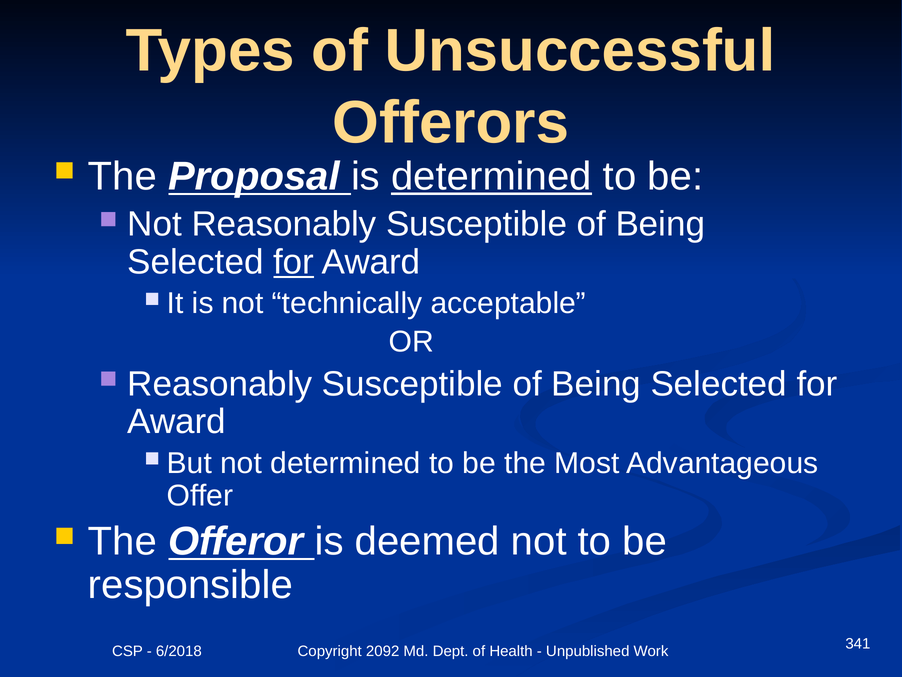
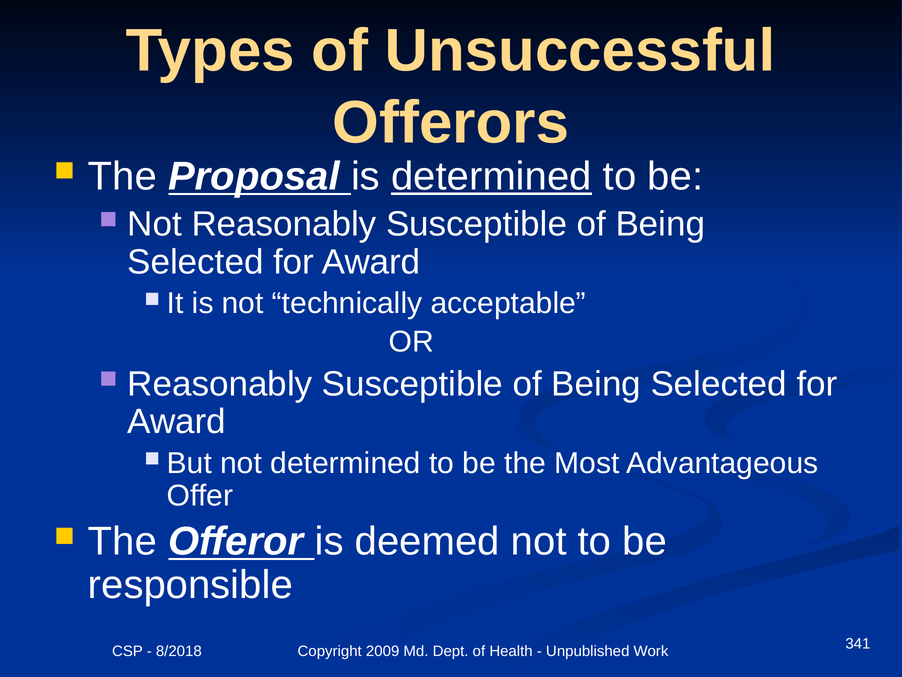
for underline: present -> none (294, 262)
6/2018: 6/2018 -> 8/2018 (179, 651)
2092: 2092 -> 2009 (383, 651)
